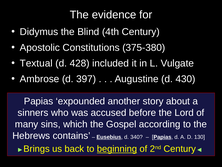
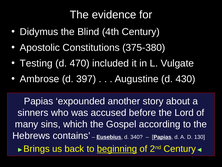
Textual: Textual -> Testing (36, 63)
428: 428 -> 470 (80, 63)
